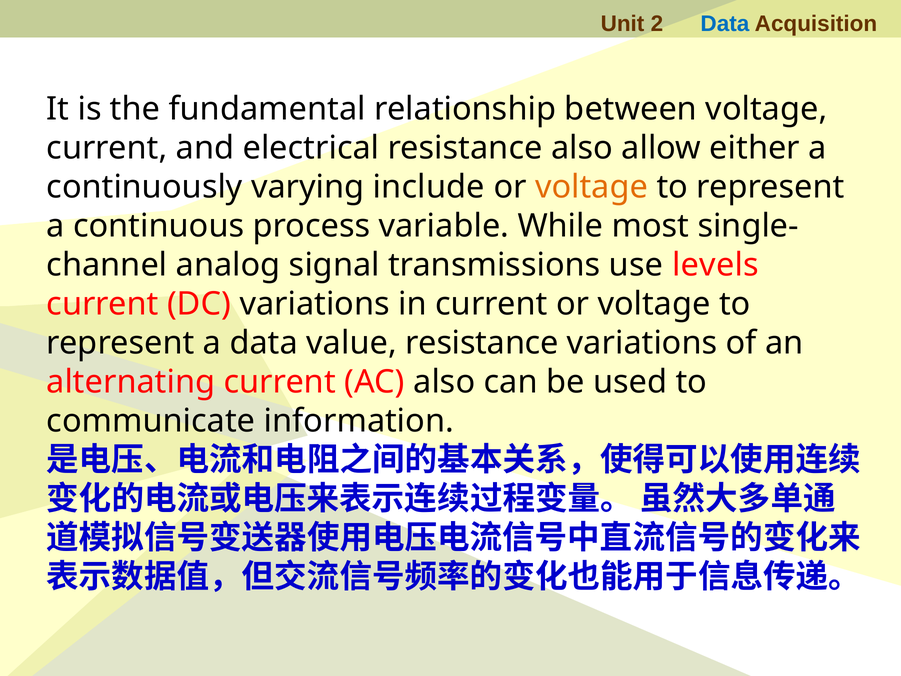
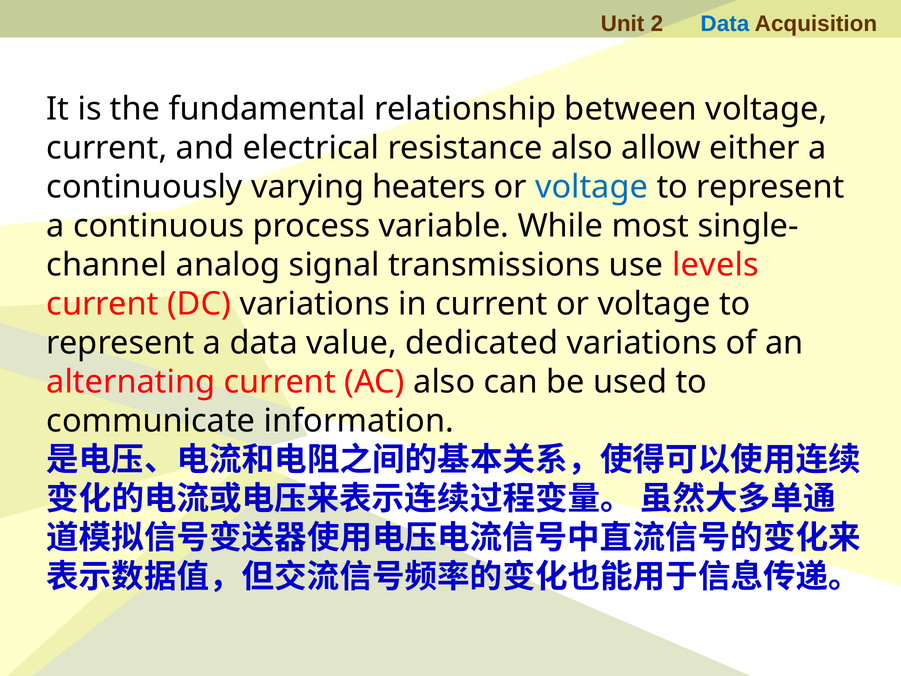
include: include -> heaters (429, 187)
voltage colour: orange -> blue (592, 187)
value resistance: resistance -> dedicated (482, 343)
